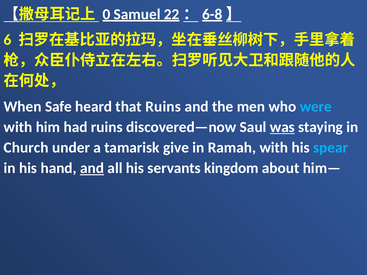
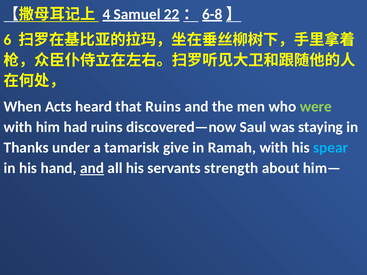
0: 0 -> 4 (106, 14)
Safe: Safe -> Acts (58, 107)
were colour: light blue -> light green (316, 107)
was underline: present -> none (282, 127)
Church: Church -> Thanks (26, 148)
kingdom: kingdom -> strength (231, 168)
